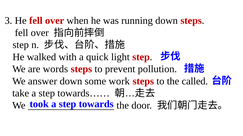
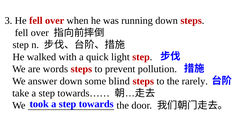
work: work -> blind (119, 82)
called: called -> rarely (195, 82)
